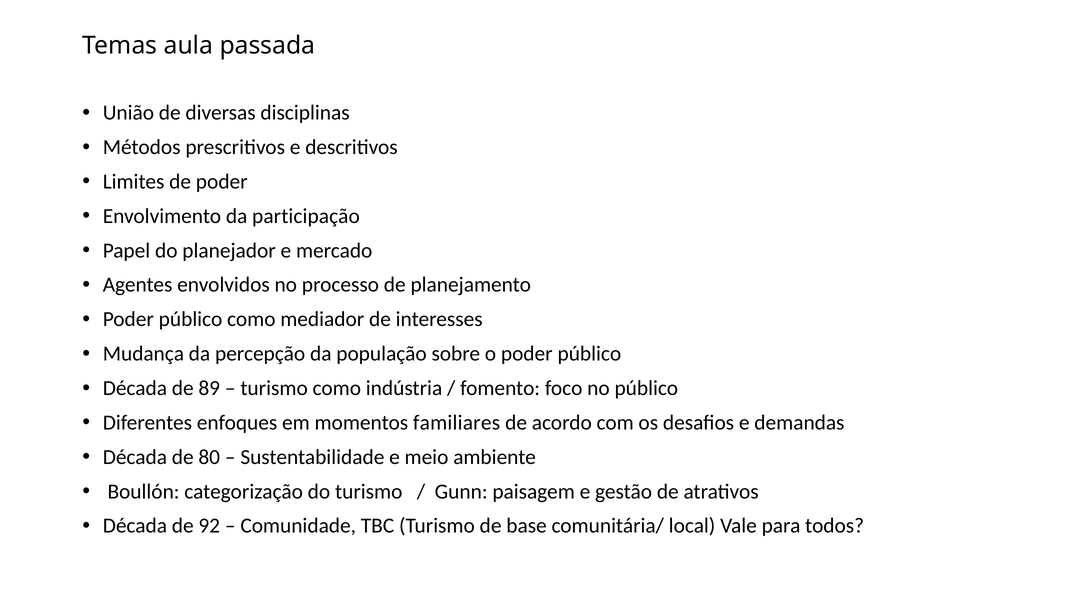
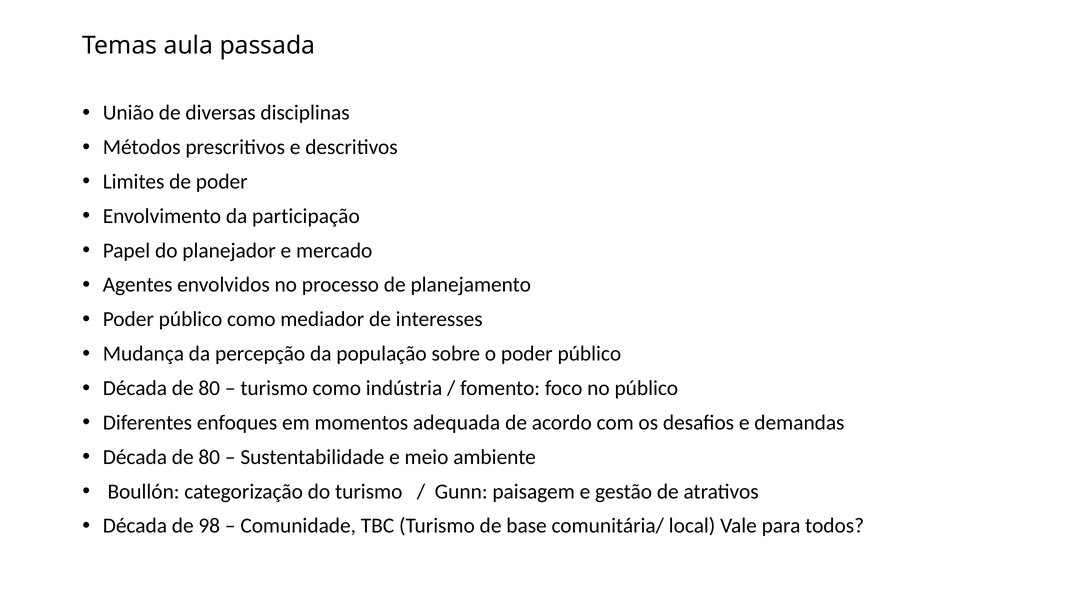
89: 89 -> 80 (209, 388)
familiares: familiares -> adequada (457, 422)
92: 92 -> 98 (209, 526)
